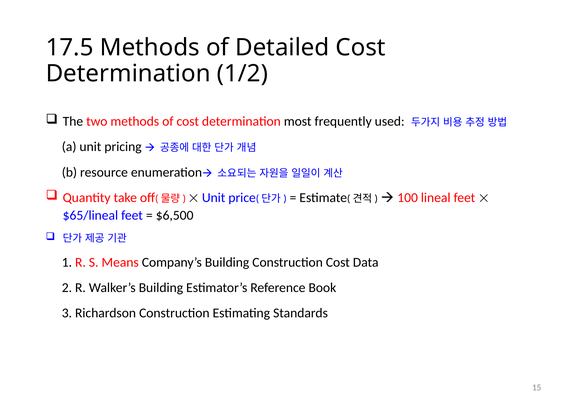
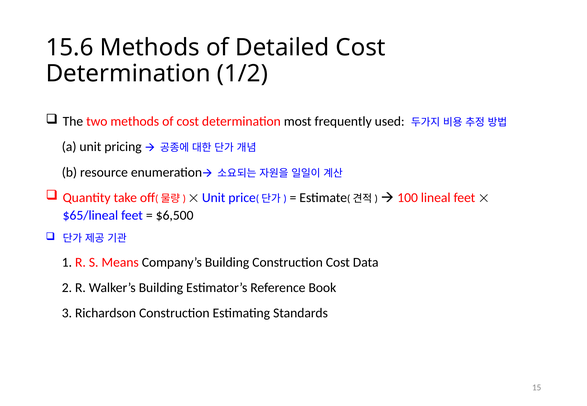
17.5: 17.5 -> 15.6 (70, 48)
